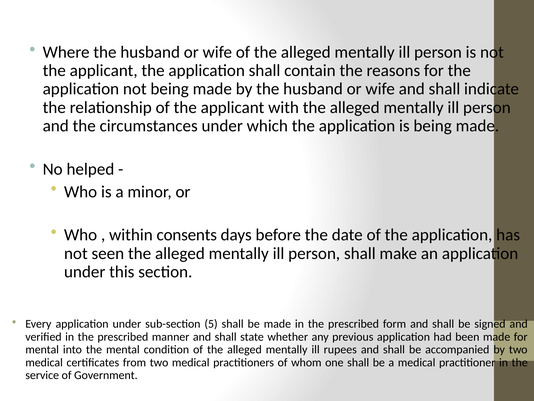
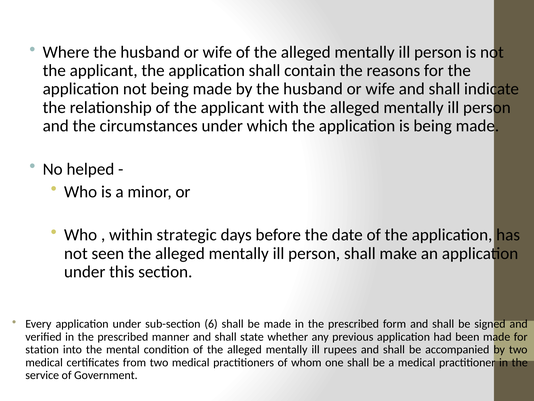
consents: consents -> strategic (187, 235)
5: 5 -> 6 (211, 324)
mental: mental -> station (42, 349)
